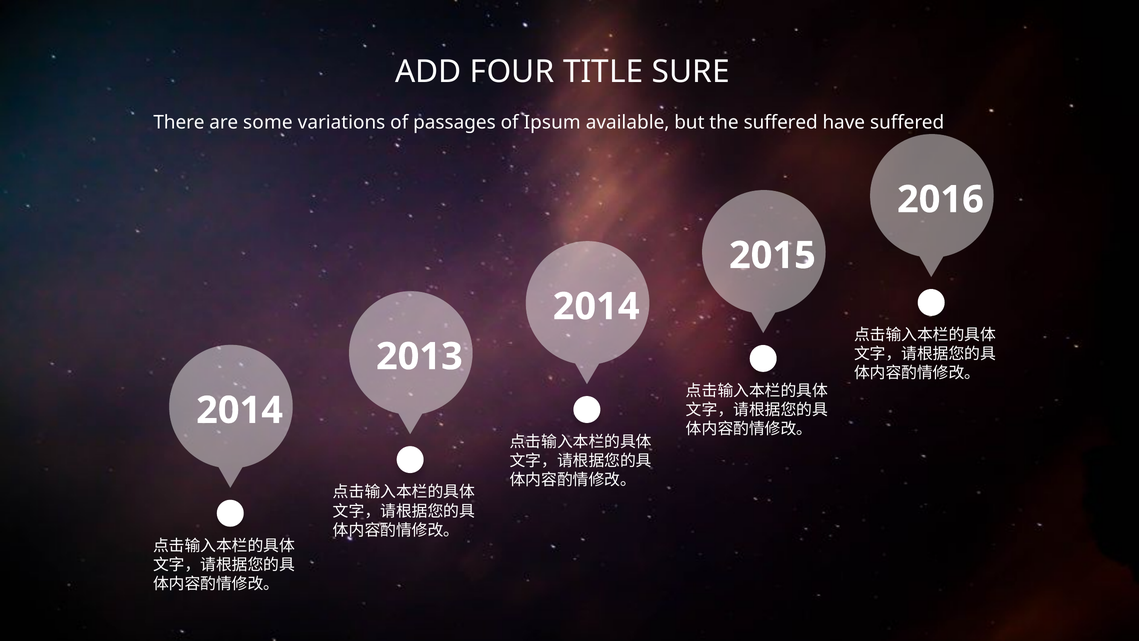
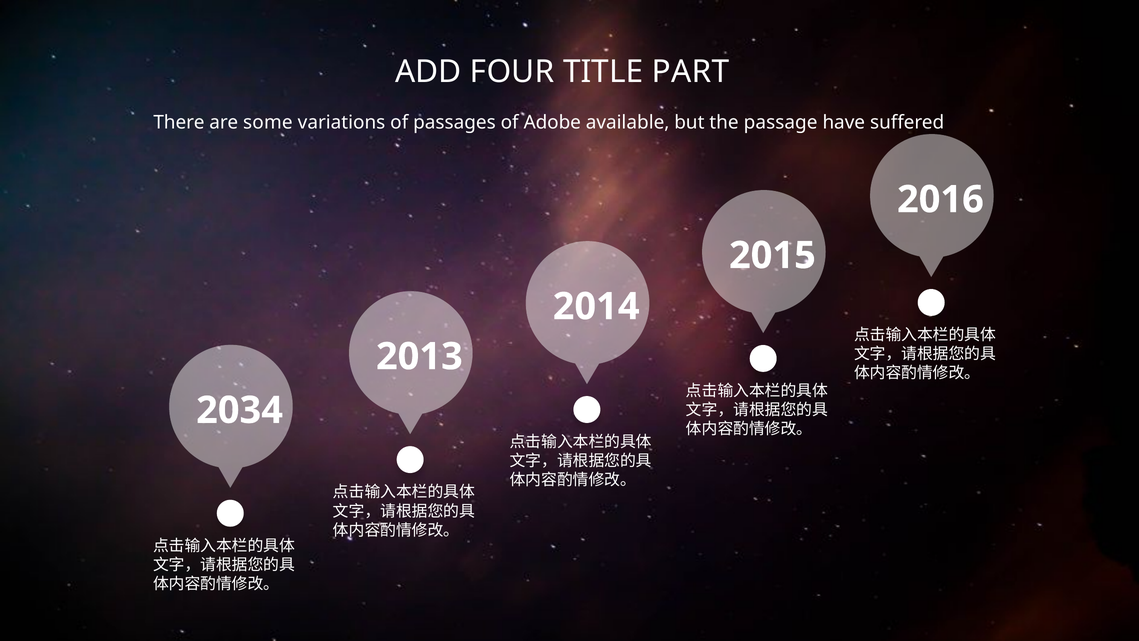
SURE: SURE -> PART (691, 72)
Ipsum: Ipsum -> Adobe (552, 123)
the suffered: suffered -> passage (781, 123)
2014: 2014 -> 2034 (240, 410)
